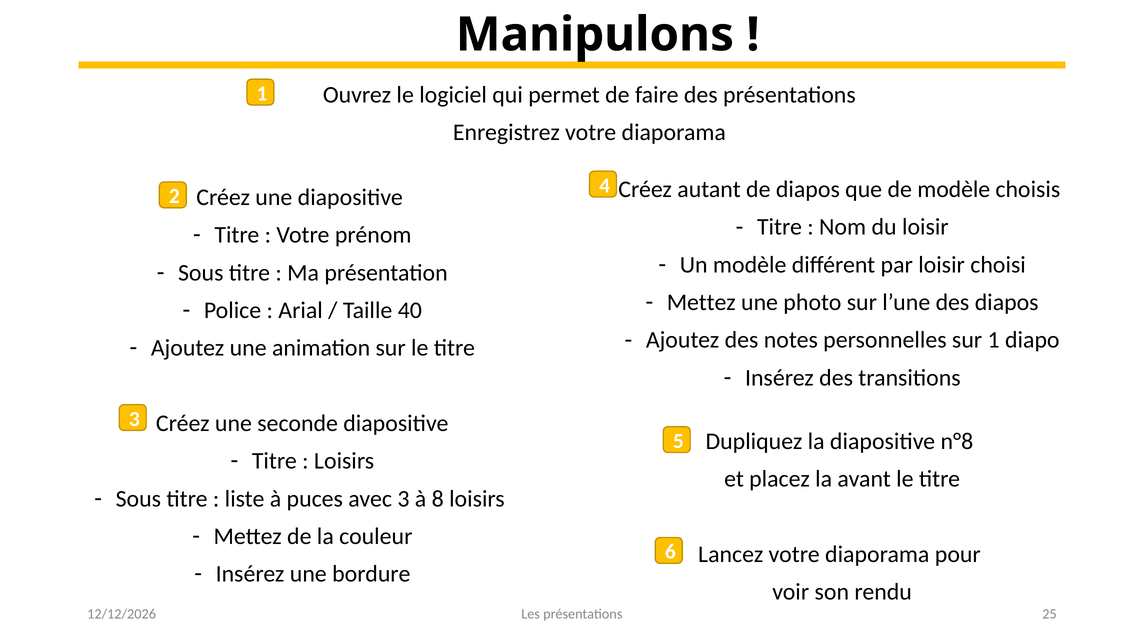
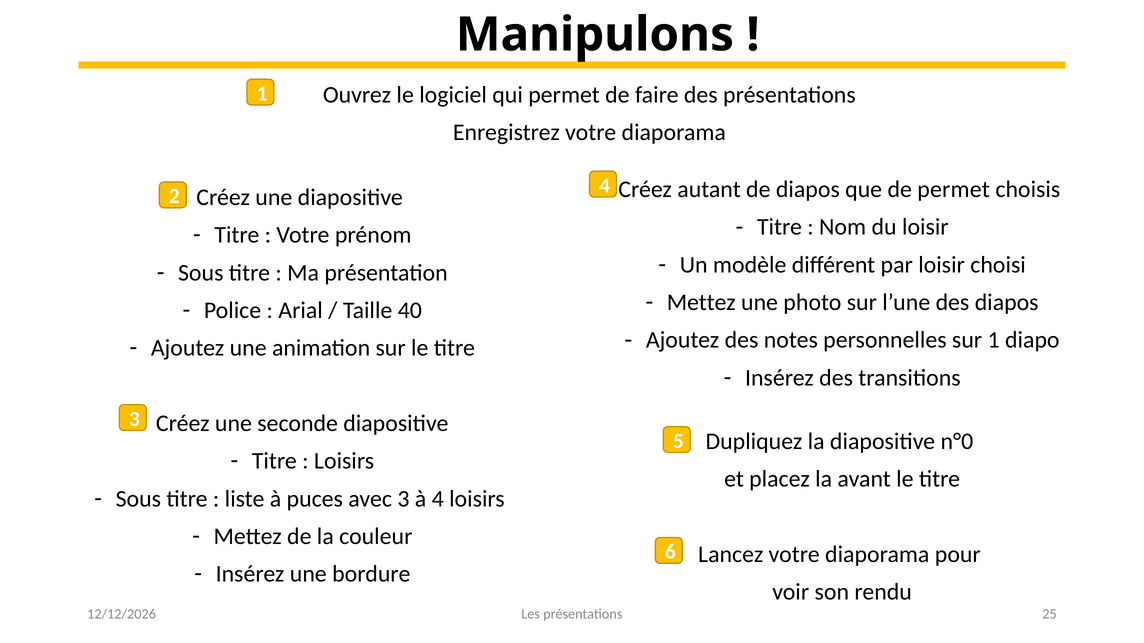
de modèle: modèle -> permet (954, 190)
n°8: n°8 -> n°0 (957, 442)
à 8: 8 -> 4 (438, 499)
